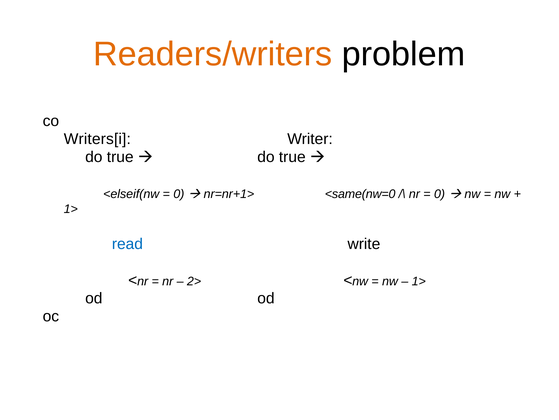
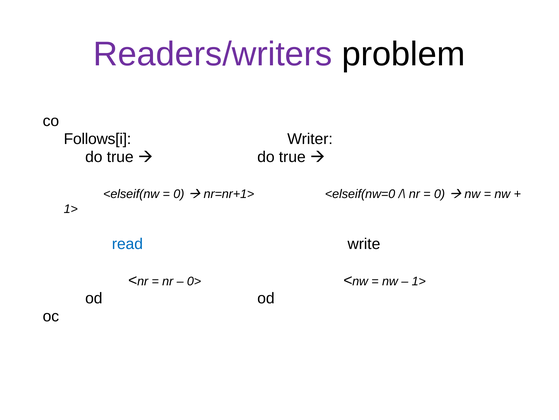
Readers/writers colour: orange -> purple (213, 54)
Writers[i: Writers[i -> Follows[i (97, 139)
<same(nw=0: <same(nw=0 -> <elseif(nw=0 (360, 194)
2>: 2> -> 0> (194, 281)
